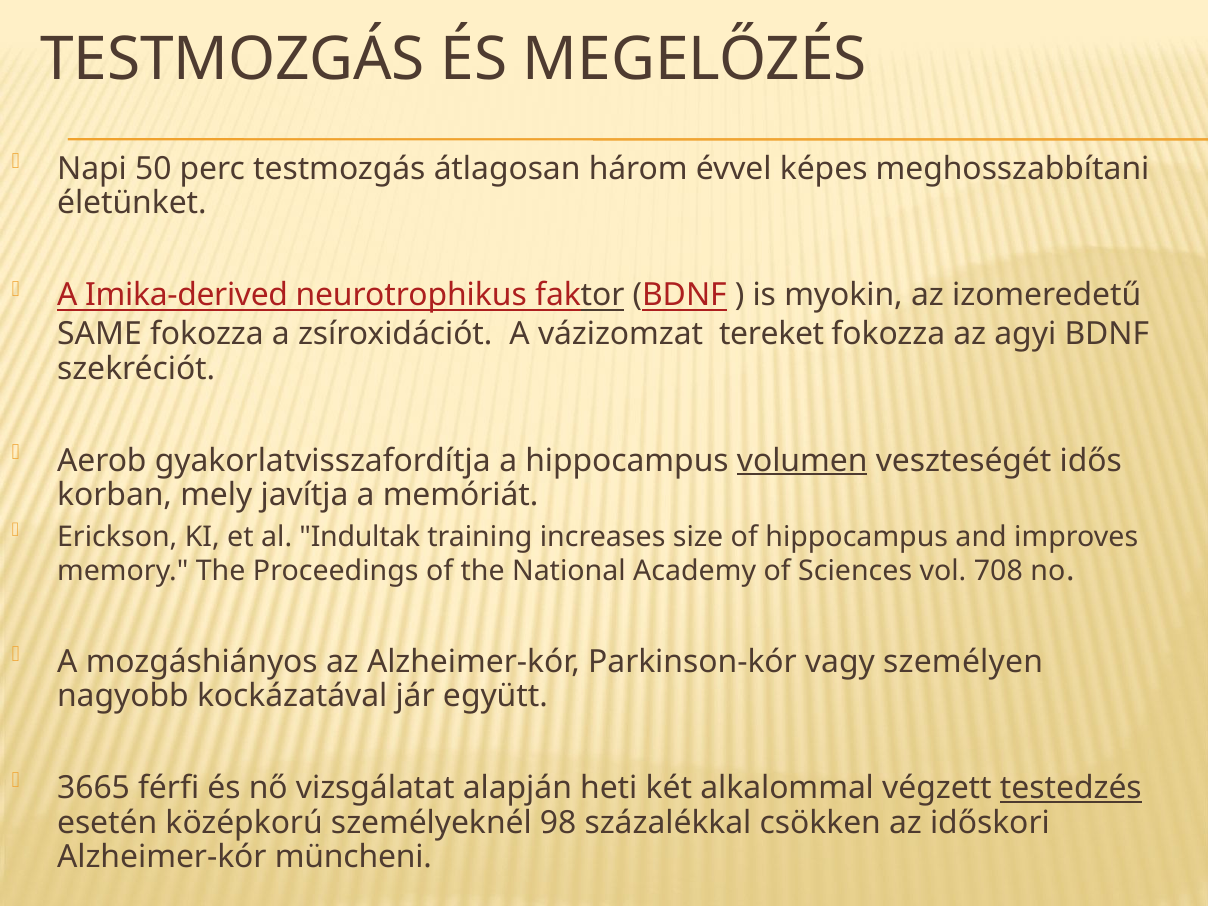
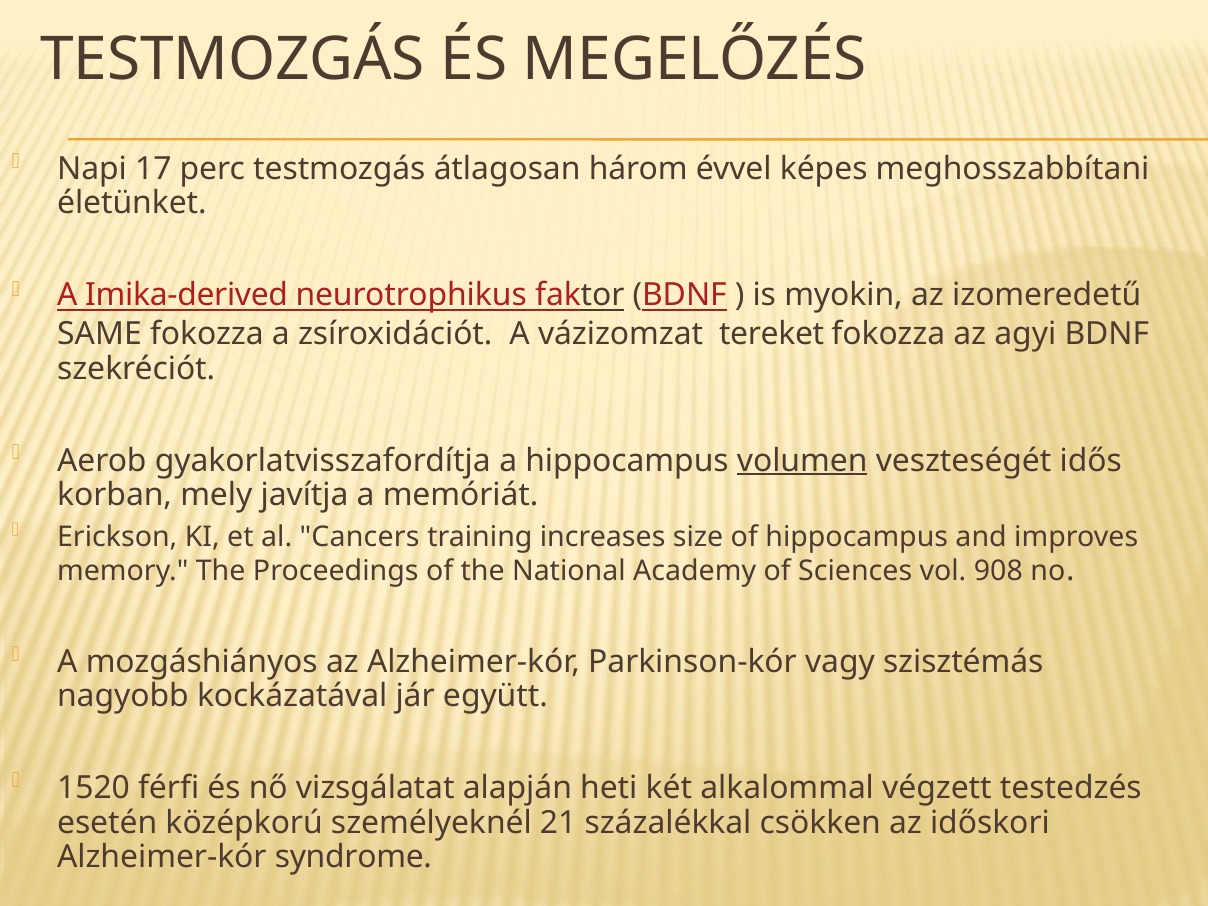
50: 50 -> 17 (153, 169)
Indultak: Indultak -> Cancers (360, 537)
708: 708 -> 908 (998, 571)
személyen: személyen -> szisztémás (963, 662)
3665: 3665 -> 1520 (94, 788)
testedzés underline: present -> none (1071, 788)
98: 98 -> 21 (558, 823)
müncheni: müncheni -> syndrome (353, 857)
